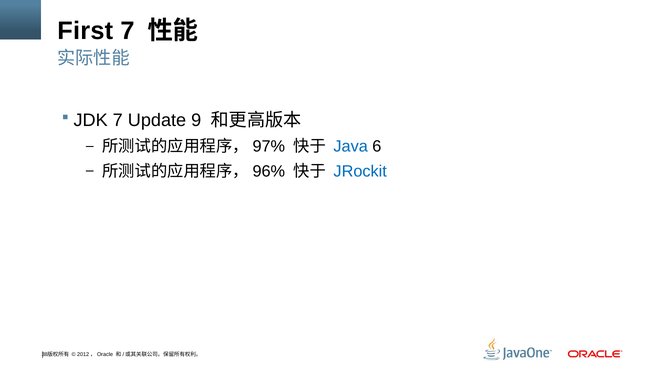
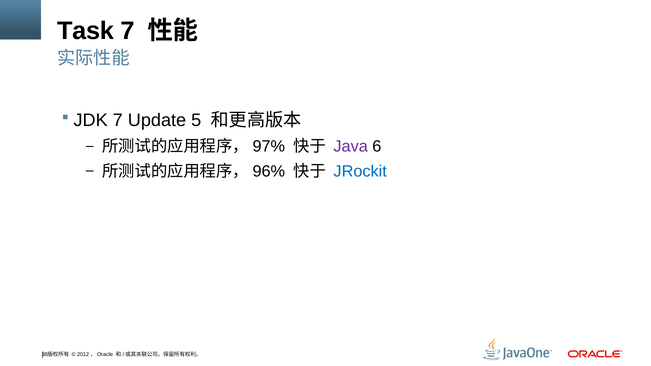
First: First -> Task (85, 31)
9: 9 -> 5 (196, 120)
Java colour: blue -> purple (351, 146)
